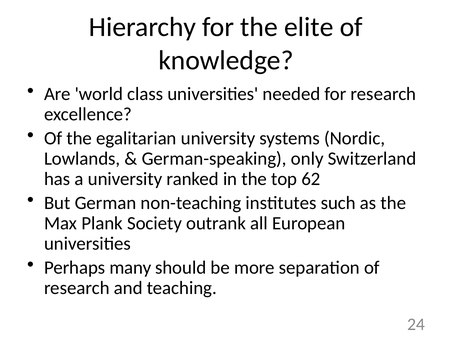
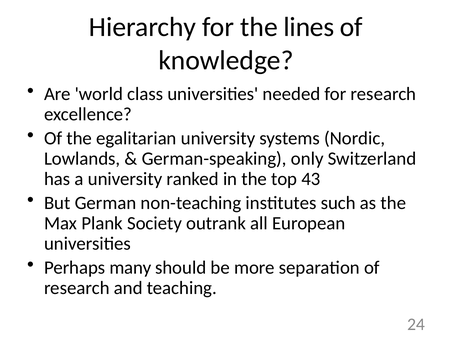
elite: elite -> lines (309, 27)
62: 62 -> 43 (311, 179)
